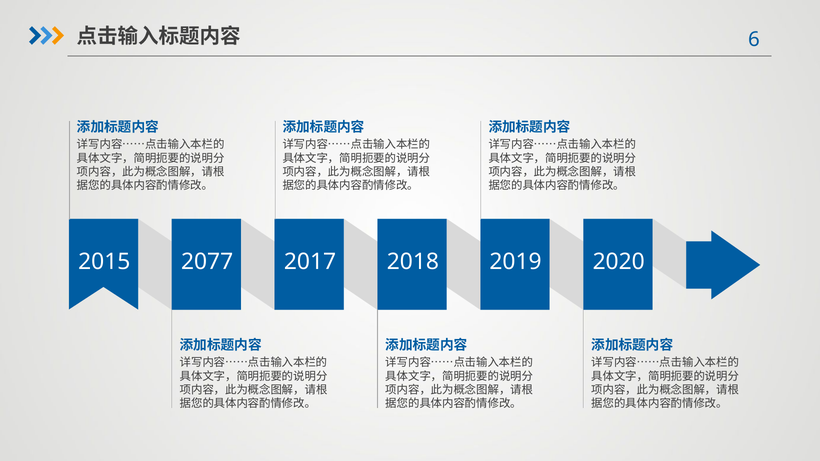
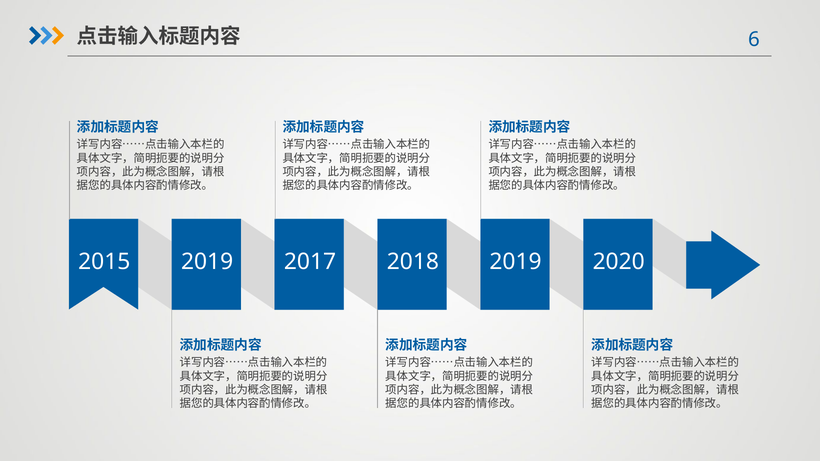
2015 2077: 2077 -> 2019 (207, 262)
